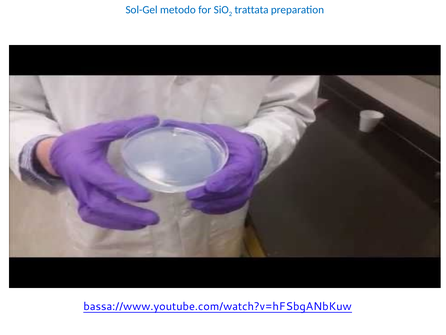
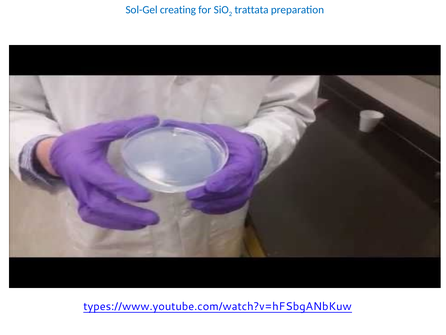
metodo: metodo -> creating (178, 10)
bassa://www.youtube.com/watch?v=hFSbgANbKuw: bassa://www.youtube.com/watch?v=hFSbgANbKuw -> types://www.youtube.com/watch?v=hFSbgANbKuw (218, 306)
